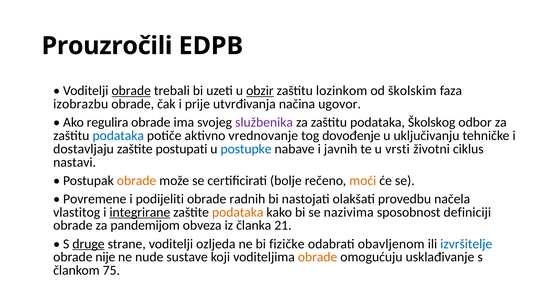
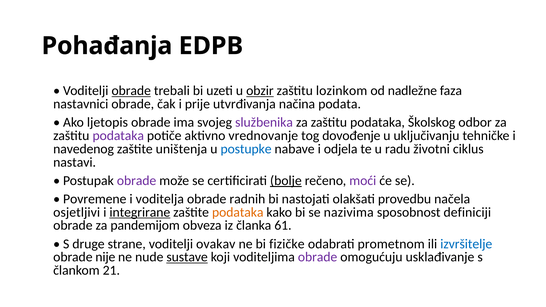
Prouzročili: Prouzročili -> Pohađanja (107, 46)
školskim: školskim -> nadležne (412, 91)
izobrazbu: izobrazbu -> nastavnici (81, 104)
ugovor: ugovor -> podata (340, 104)
regulira: regulira -> ljetopis (107, 122)
podataka colour: blue -> purple (118, 136)
dostavljaju: dostavljaju -> navedenog (84, 149)
postupati: postupati -> uništenja (181, 149)
javnih: javnih -> odjela (341, 149)
vrsti: vrsti -> radu (398, 149)
obrade colour: orange -> purple (137, 181)
bolje underline: none -> present (286, 181)
moći colour: orange -> purple (363, 181)
podijeliti: podijeliti -> voditelja (160, 199)
vlastitog: vlastitog -> osjetljivi (77, 212)
21: 21 -> 61 (283, 226)
druge underline: present -> none (89, 244)
ozljeda: ozljeda -> ovakav (216, 244)
obavljenom: obavljenom -> prometnom (391, 244)
sustave underline: none -> present (187, 257)
obrade colour: orange -> purple (318, 257)
75: 75 -> 21 (111, 270)
